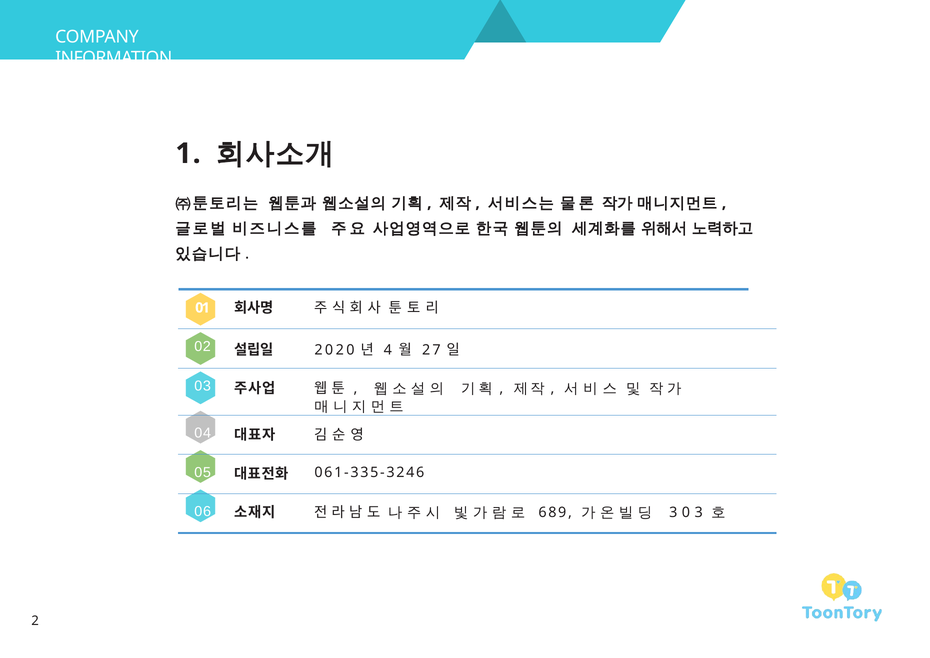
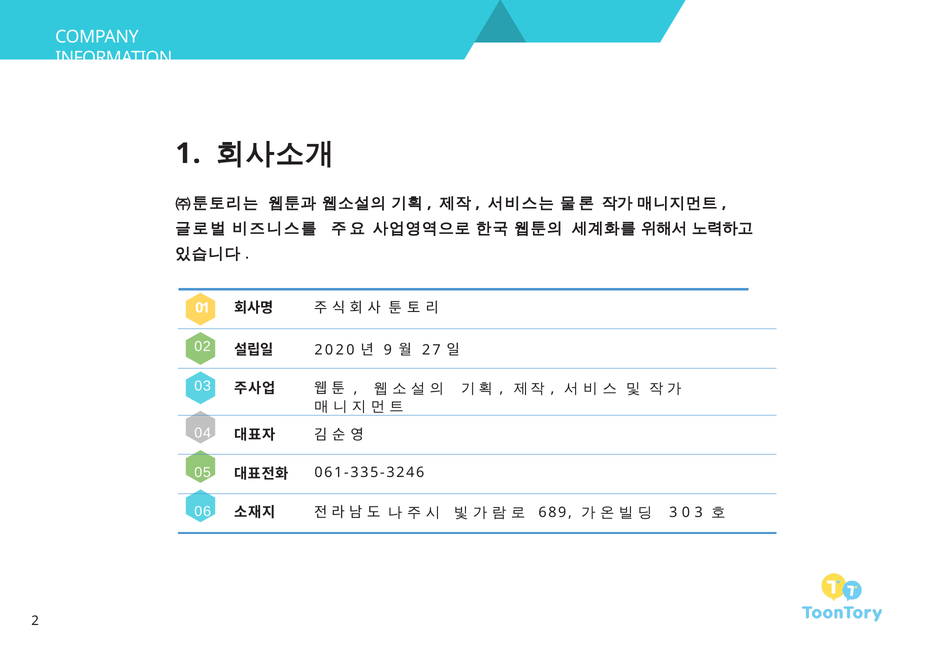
4: 4 -> 9 (388, 350)
